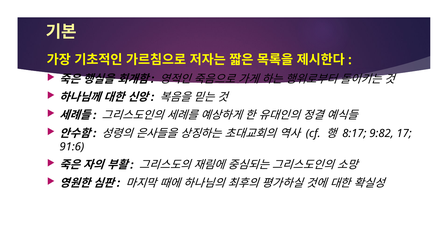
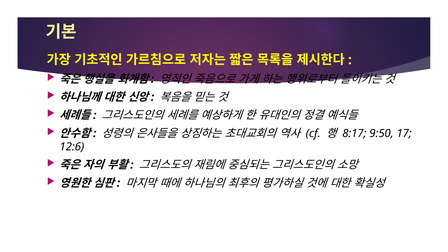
9:82: 9:82 -> 9:50 (382, 133)
91:6: 91:6 -> 12:6 (72, 147)
